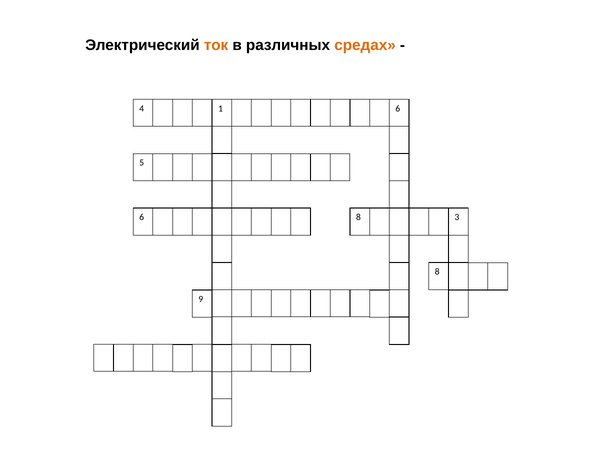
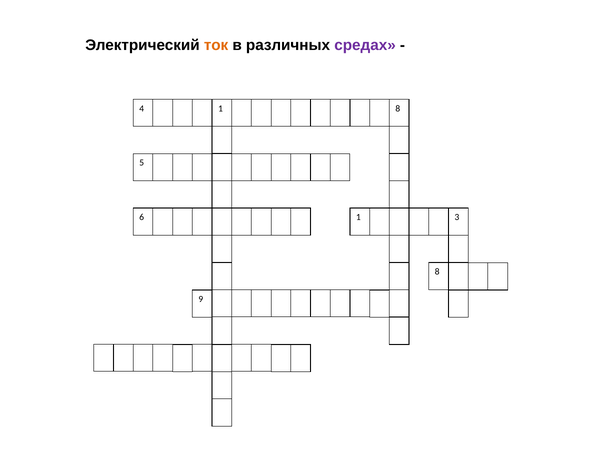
средах colour: orange -> purple (365, 45)
1 6: 6 -> 8 (398, 108)
6 8: 8 -> 1 (358, 217)
